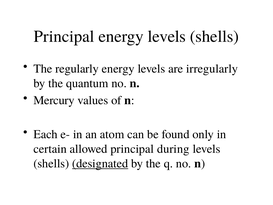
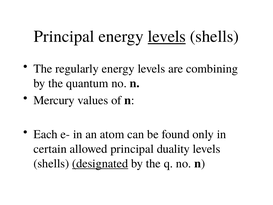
levels underline: none -> present (167, 36)
irregularly: irregularly -> combining (212, 69)
during: during -> duality (173, 149)
